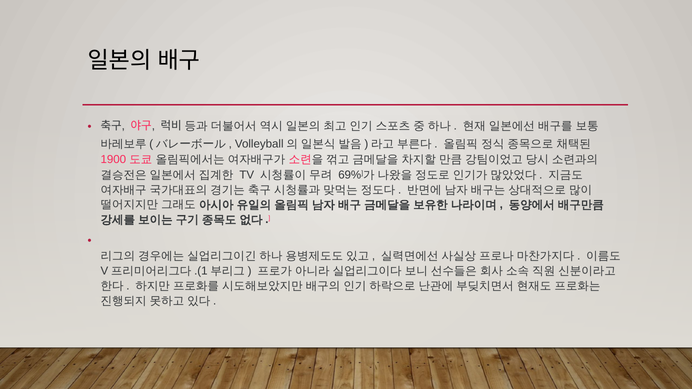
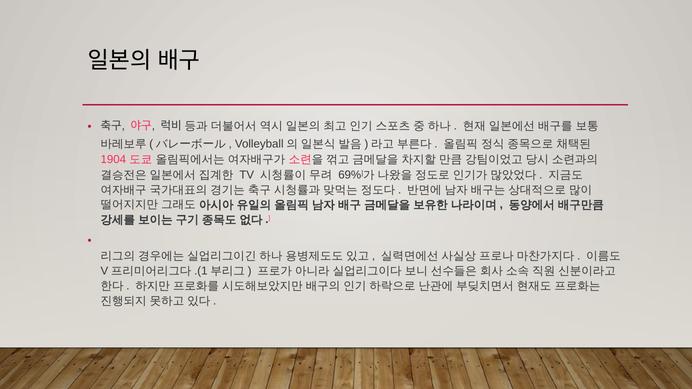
1900: 1900 -> 1904 (113, 159)
